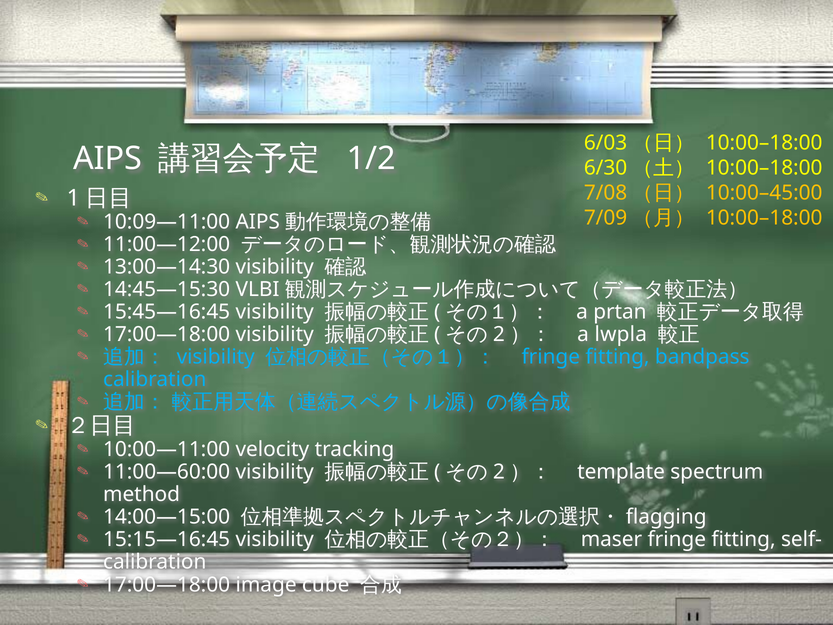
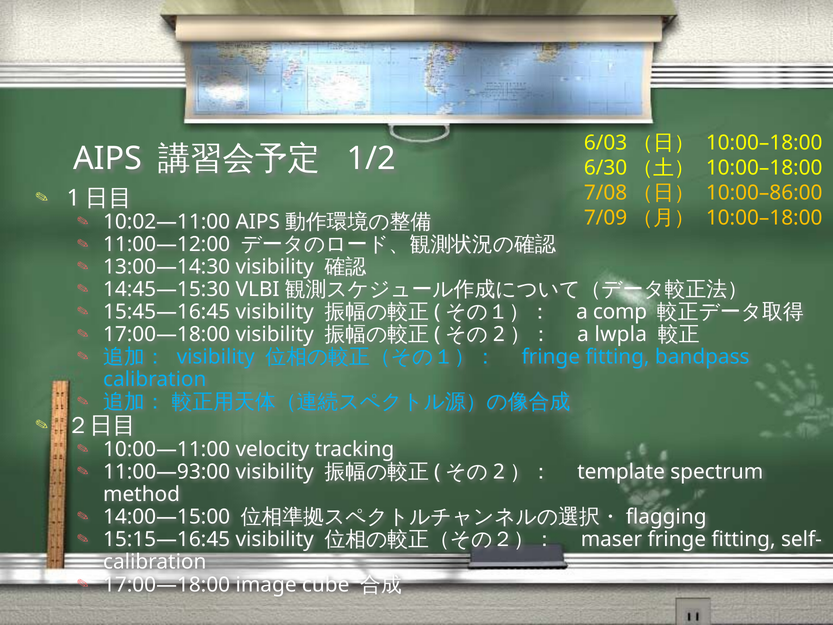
10:00–45:00: 10:00–45:00 -> 10:00–86:00 (764, 193)
10:09—11:00: 10:09—11:00 -> 10:02—11:00 (167, 222)
prtan: prtan -> comp (620, 312)
11:00—60:00: 11:00—60:00 -> 11:00—93:00 (167, 472)
